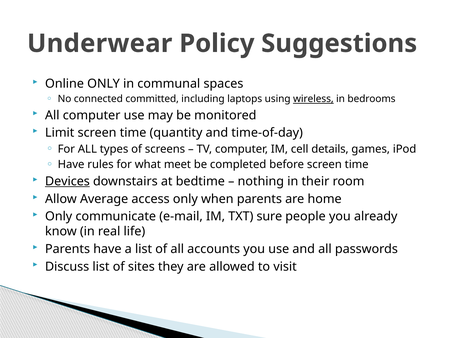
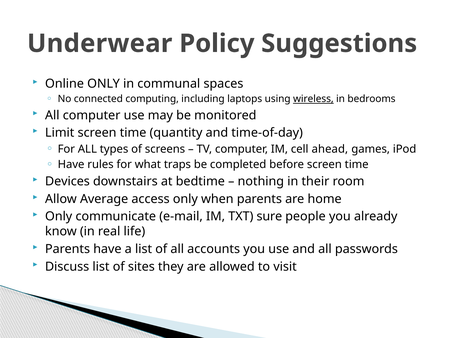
committed: committed -> computing (152, 99)
details: details -> ahead (330, 149)
meet: meet -> traps (177, 165)
Devices underline: present -> none (67, 182)
